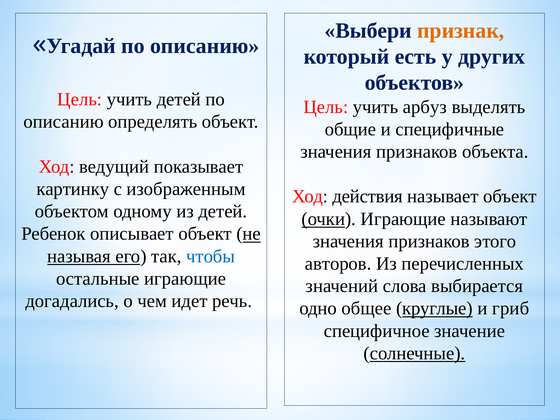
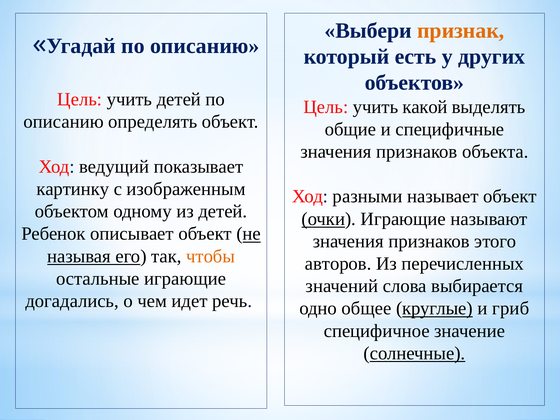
арбуз: арбуз -> какой (425, 107)
действия: действия -> разными (368, 196)
чтобы colour: blue -> orange (211, 256)
